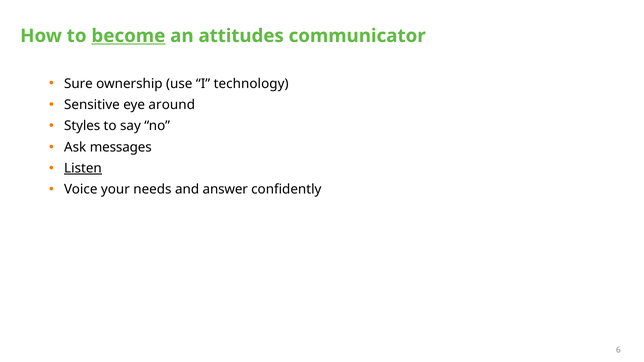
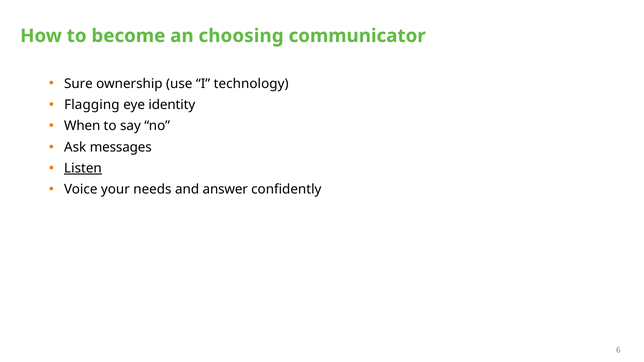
become underline: present -> none (128, 36)
attitudes: attitudes -> choosing (241, 36)
Sensitive: Sensitive -> Flagging (92, 105)
around: around -> identity (172, 105)
Styles: Styles -> When (82, 126)
